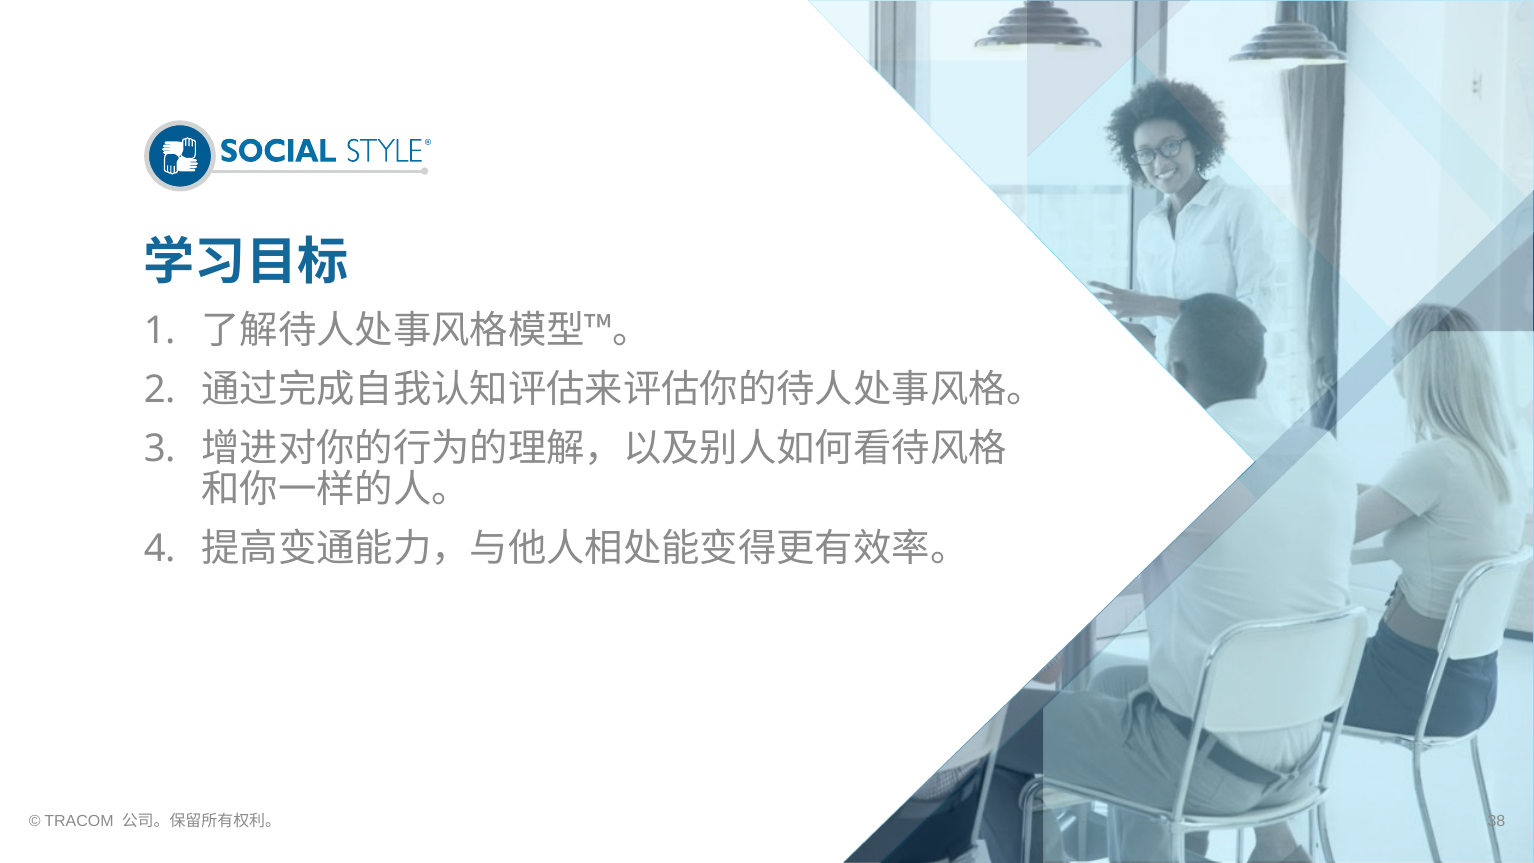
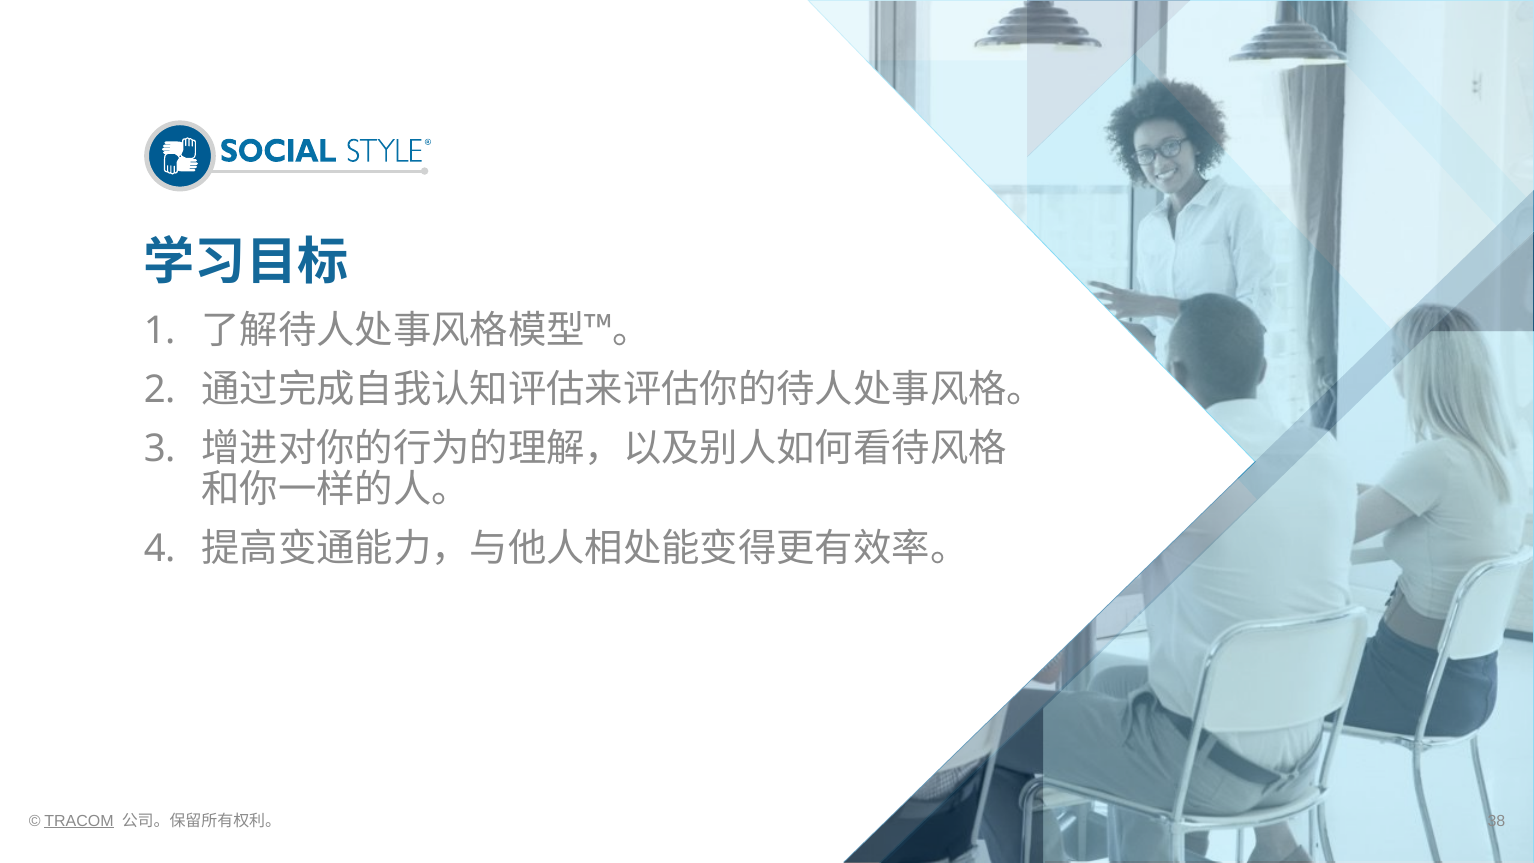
TRACOM underline: none -> present (79, 821)
